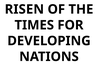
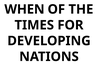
RISEN: RISEN -> WHEN (24, 9)
